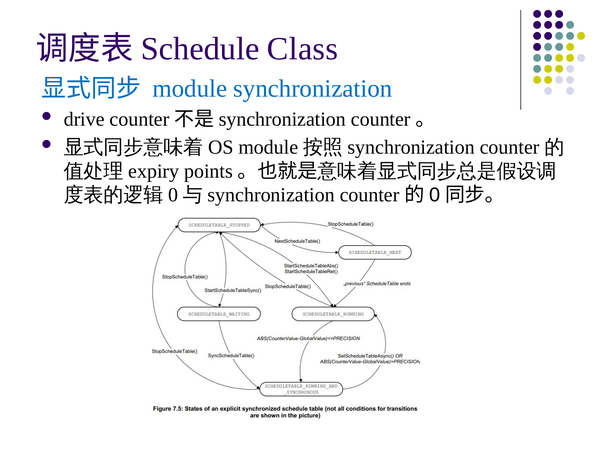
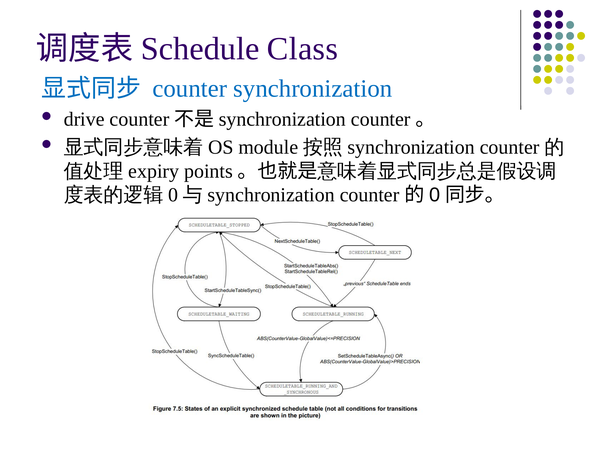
module: module -> counter (190, 89)
